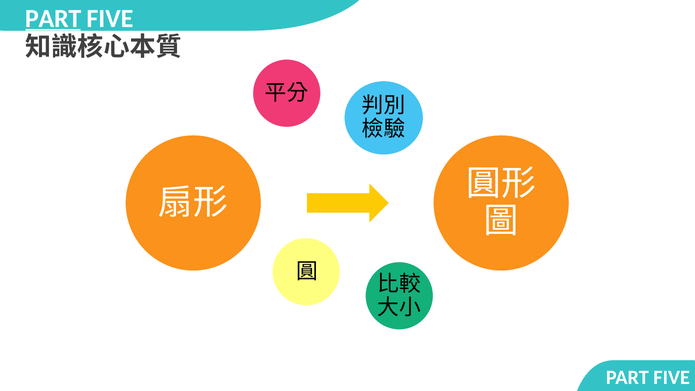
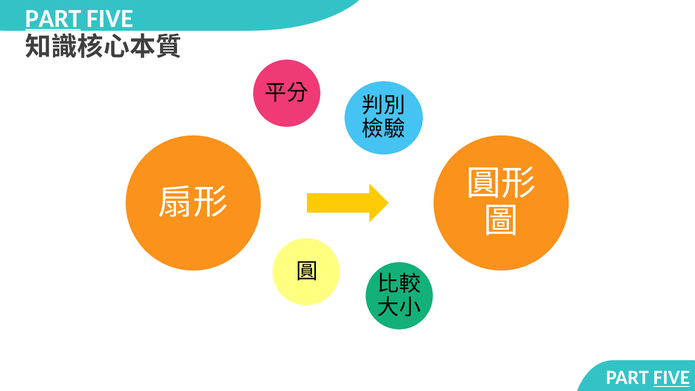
FIVE underline: none -> present (672, 378)
